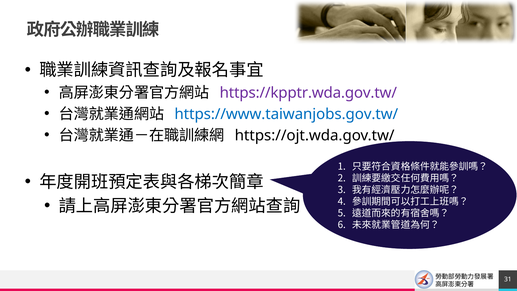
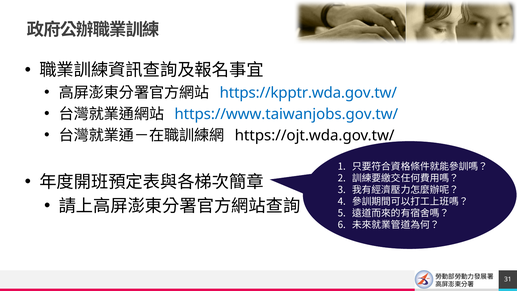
https://kpptr.wda.gov.tw/ colour: purple -> blue (308, 93)
